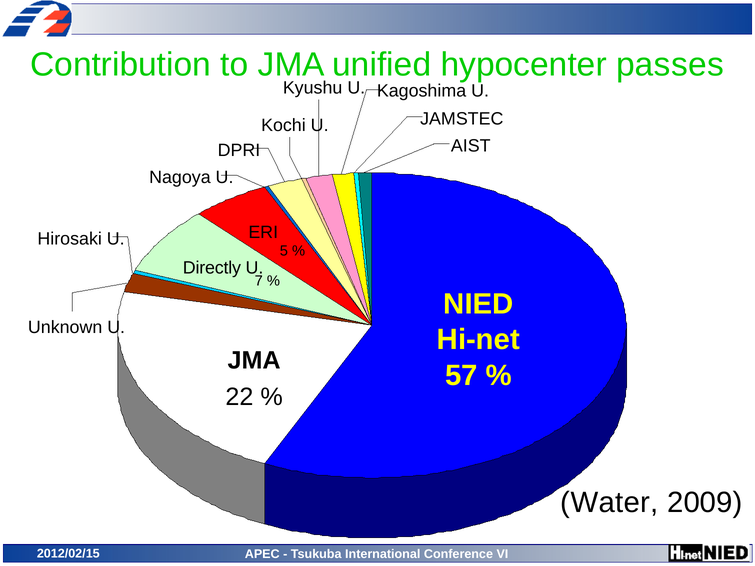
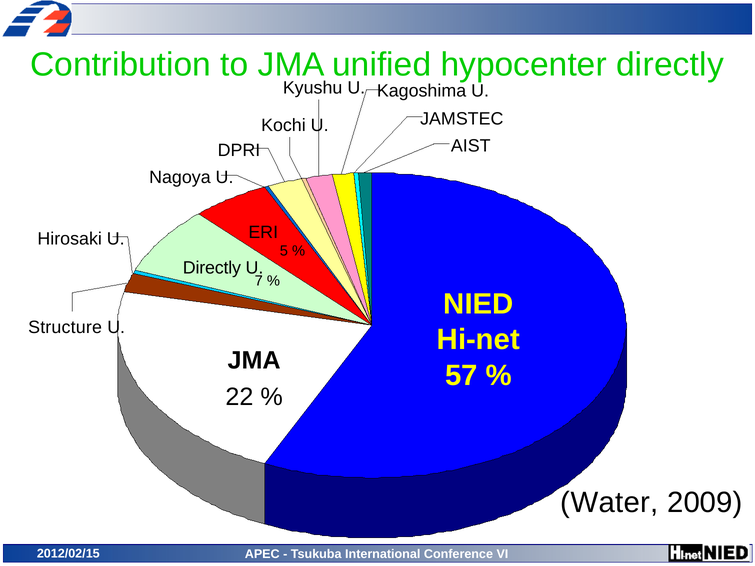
hypocenter passes: passes -> directly (670, 65)
Unknown: Unknown -> Structure (65, 328)
